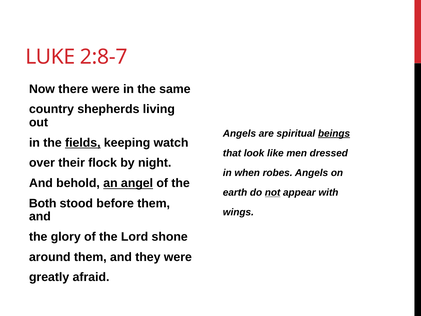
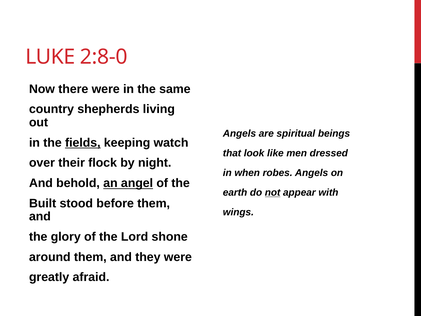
2:8-7: 2:8-7 -> 2:8-0 (104, 57)
beings underline: present -> none (334, 133)
Both: Both -> Built (43, 203)
